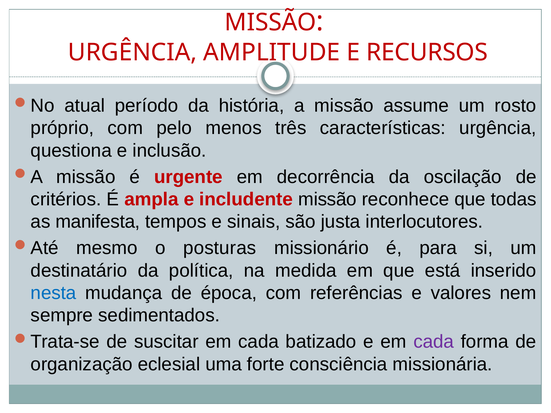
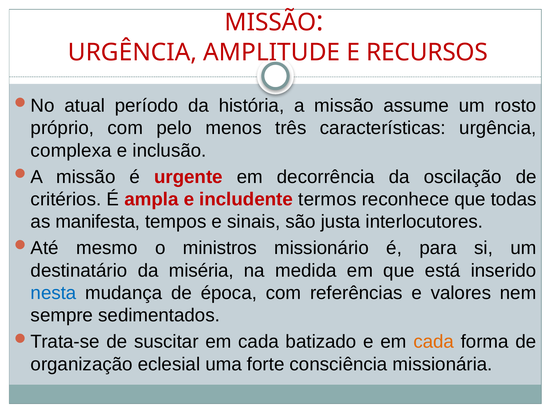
questiona: questiona -> complexa (71, 151)
includente missão: missão -> termos (327, 199)
posturas: posturas -> ministros (220, 248)
política: política -> miséria (201, 271)
cada colour: purple -> orange (434, 342)
